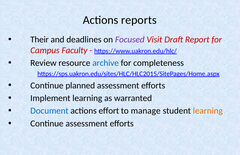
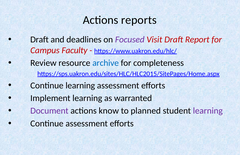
Their: Their -> Draft (39, 40)
Continue planned: planned -> learning (80, 86)
Document colour: blue -> purple (49, 111)
effort: effort -> know (109, 111)
manage: manage -> planned (146, 111)
learning colour: orange -> purple (208, 111)
